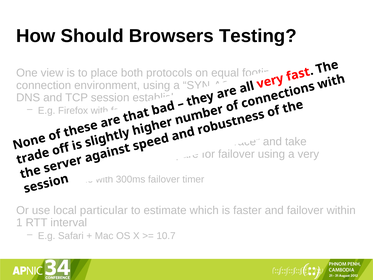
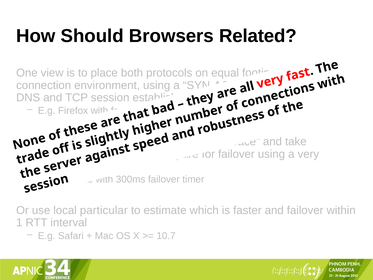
Testing: Testing -> Related (258, 36)
